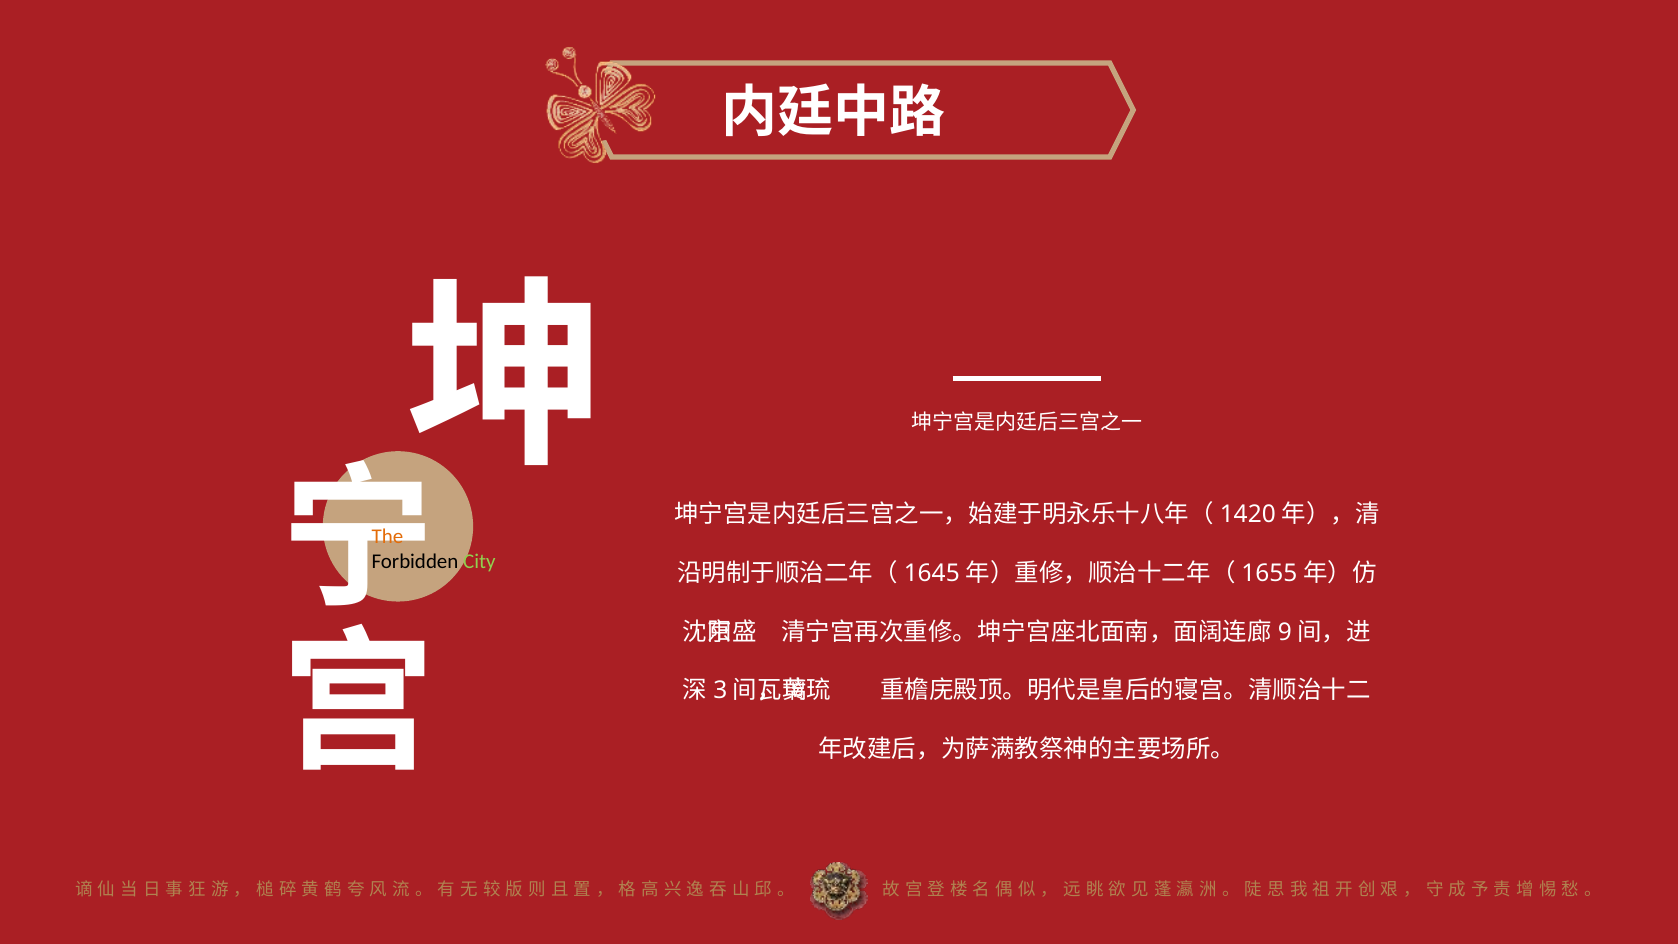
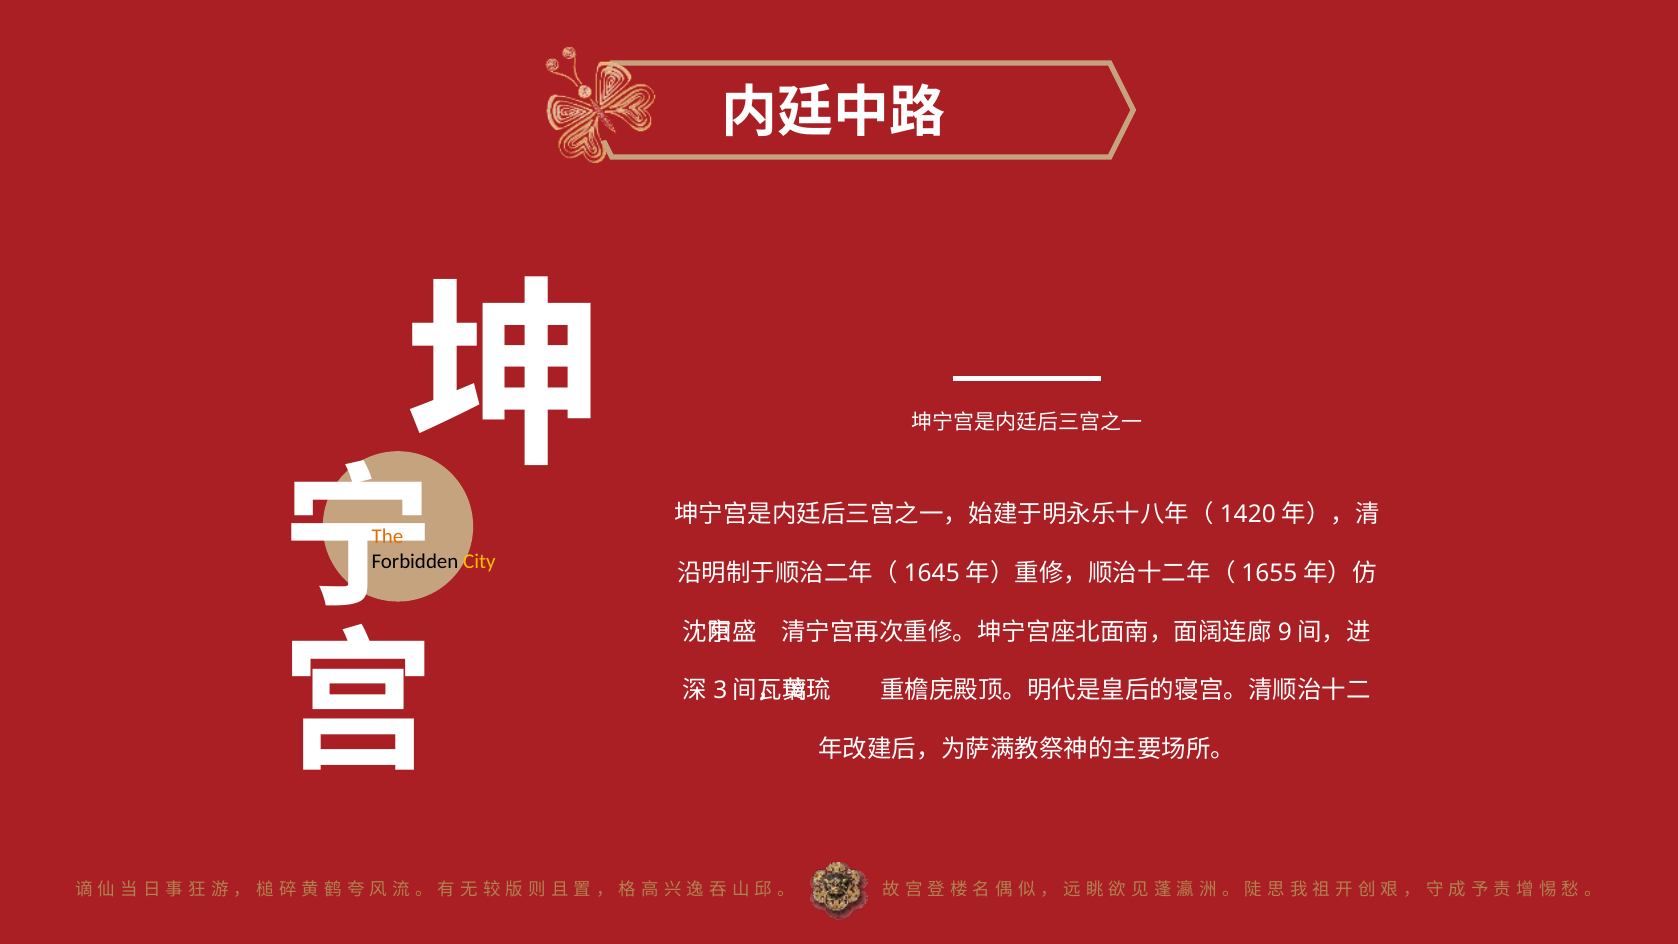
City colour: light green -> yellow (479, 561)
